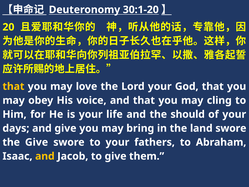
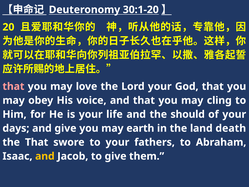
that colour: yellow -> pink (13, 86)
bring: bring -> earth (140, 128)
land swore: swore -> death (231, 128)
the Give: Give -> That (37, 142)
